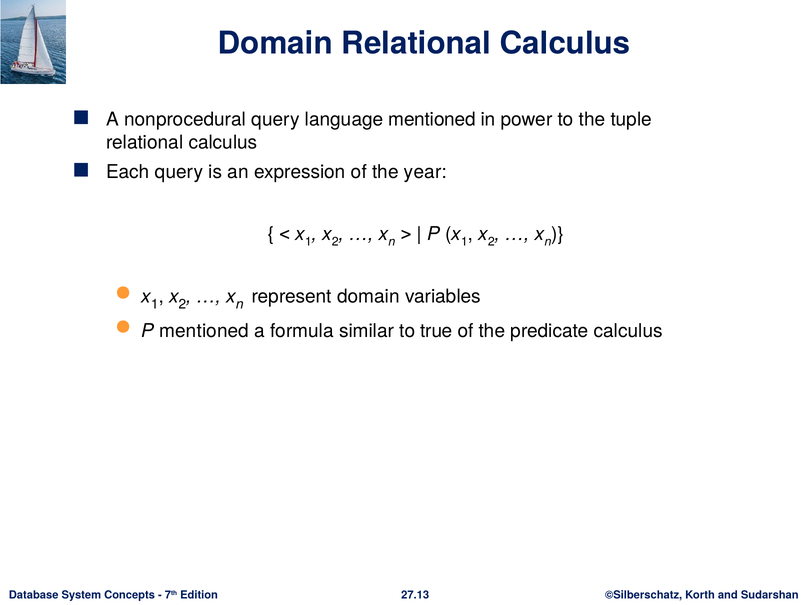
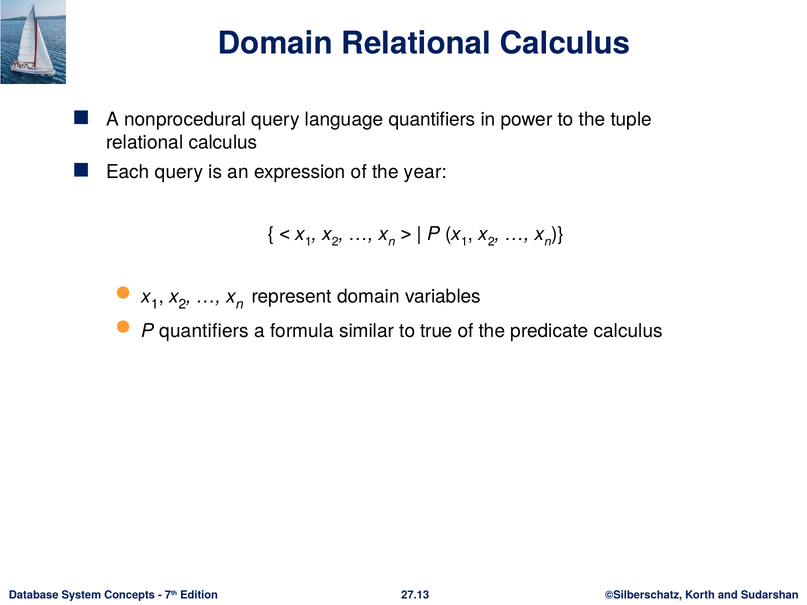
language mentioned: mentioned -> quantifiers (432, 120)
P mentioned: mentioned -> quantifiers (204, 331)
